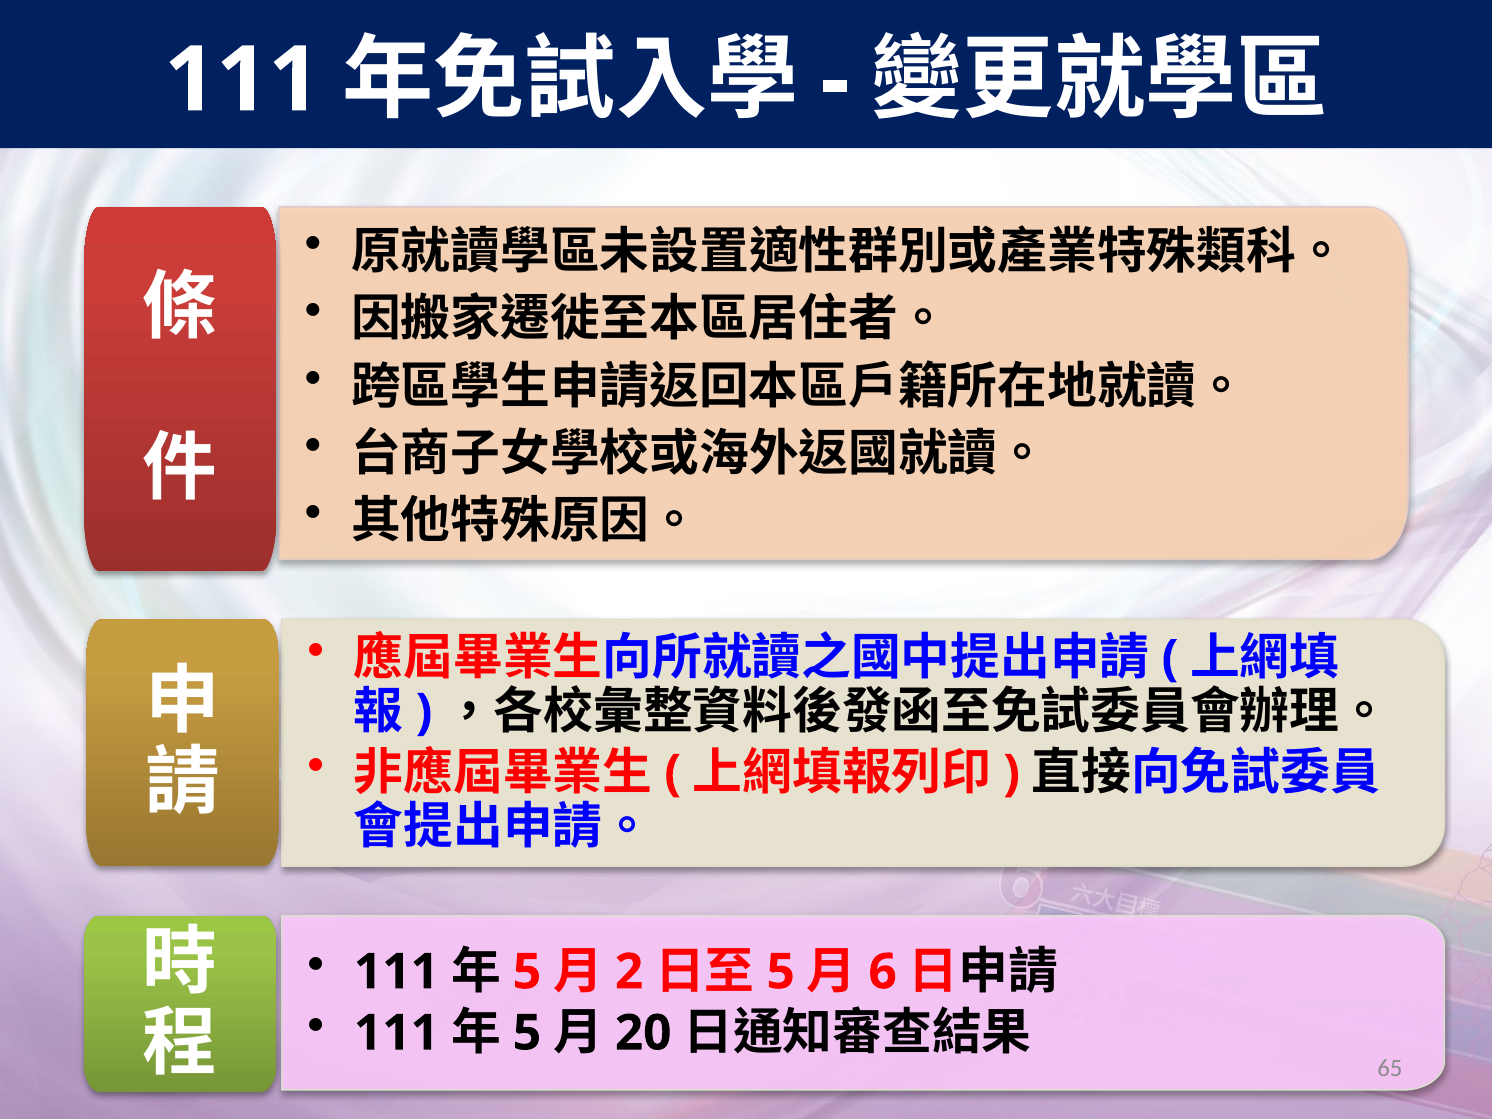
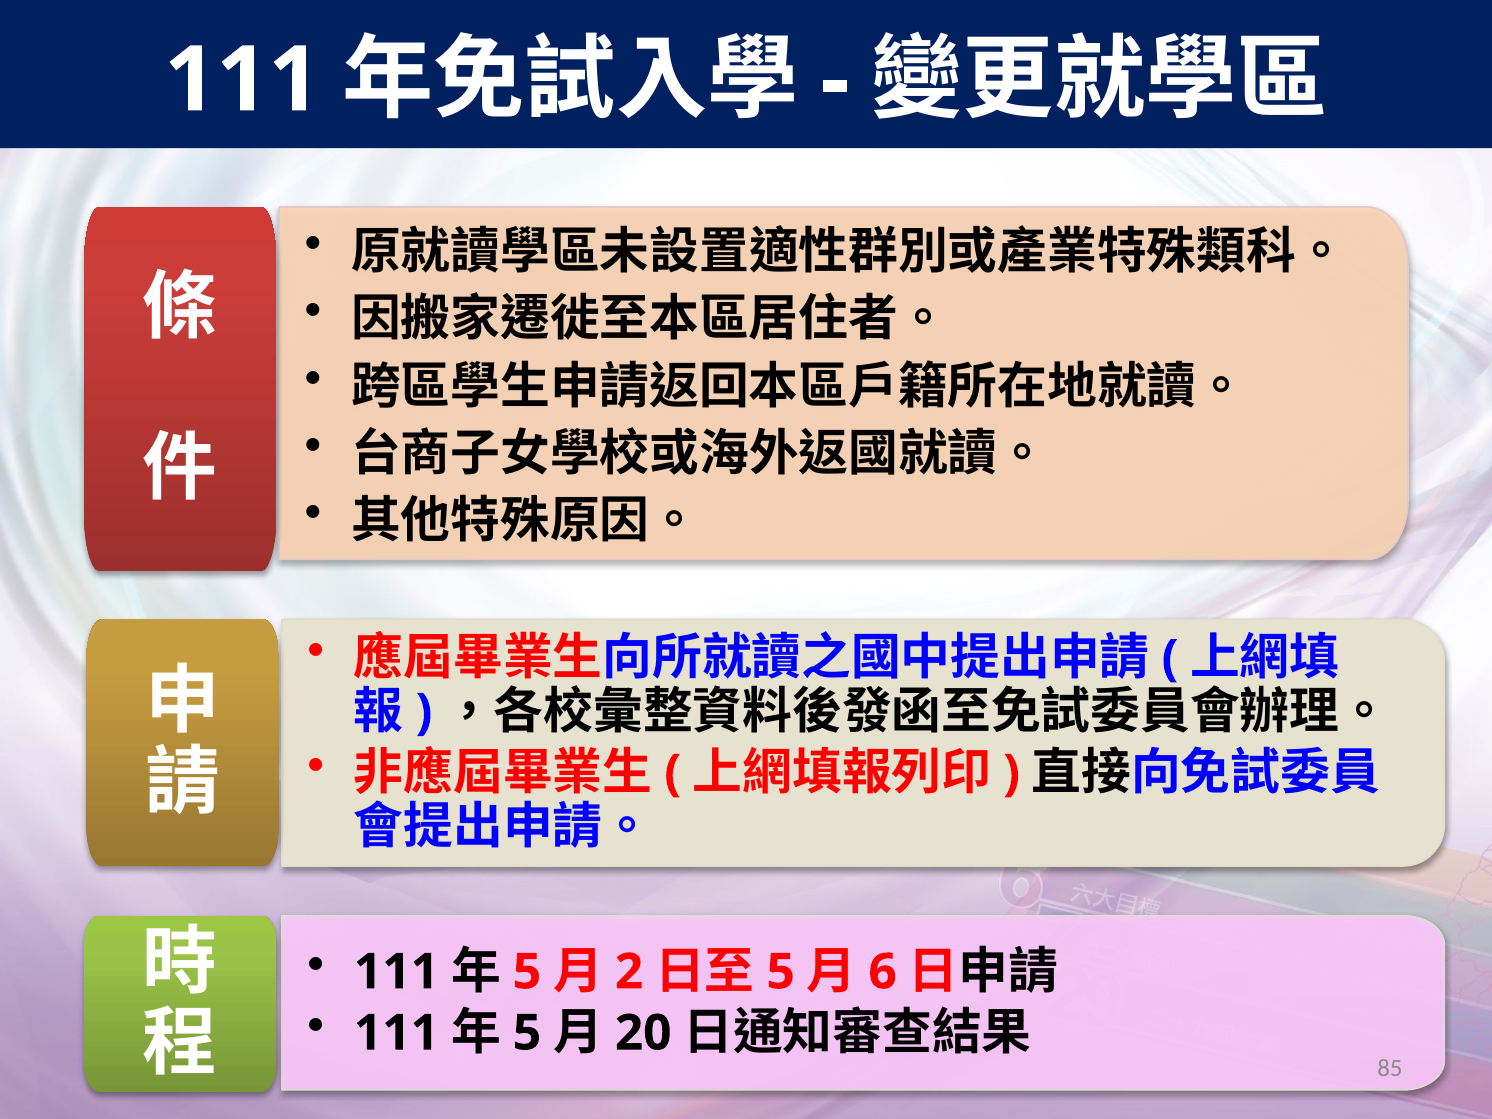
65: 65 -> 85 (1390, 1068)
